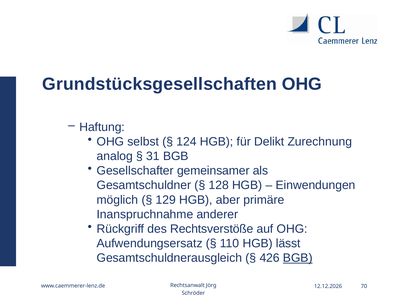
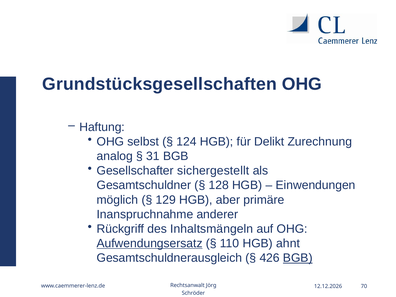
gemeinsamer: gemeinsamer -> sichergestellt (213, 171)
Rechtsverstöße: Rechtsverstöße -> Inhaltsmängeln (212, 229)
Aufwendungsersatz underline: none -> present (150, 243)
lässt: lässt -> ahnt (288, 243)
